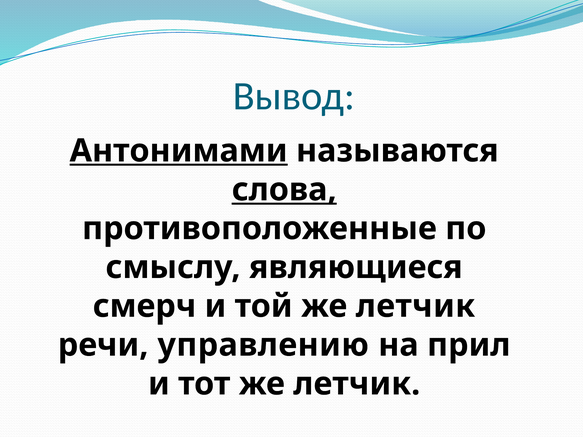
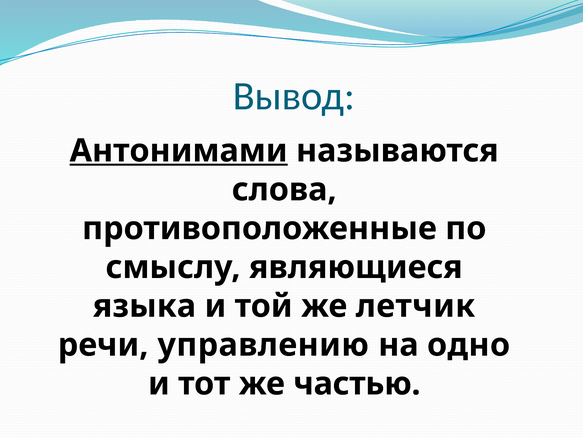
слова underline: present -> none (284, 190)
смерч: смерч -> языка (144, 306)
прил: прил -> одно (469, 345)
тот же летчик: летчик -> частью (357, 384)
